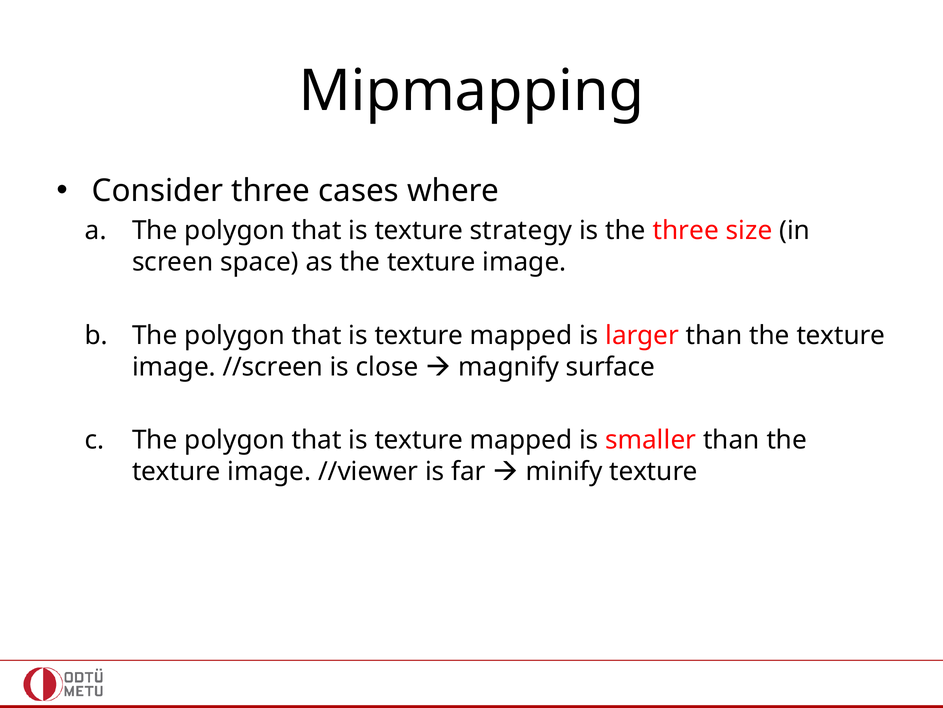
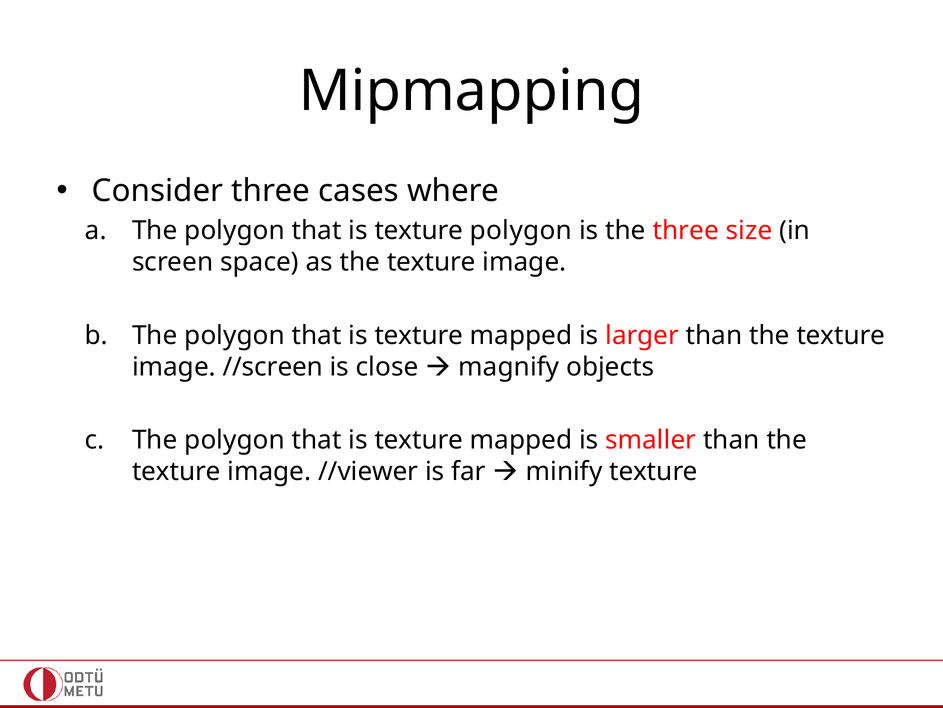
texture strategy: strategy -> polygon (521, 230)
surface: surface -> objects (610, 367)
